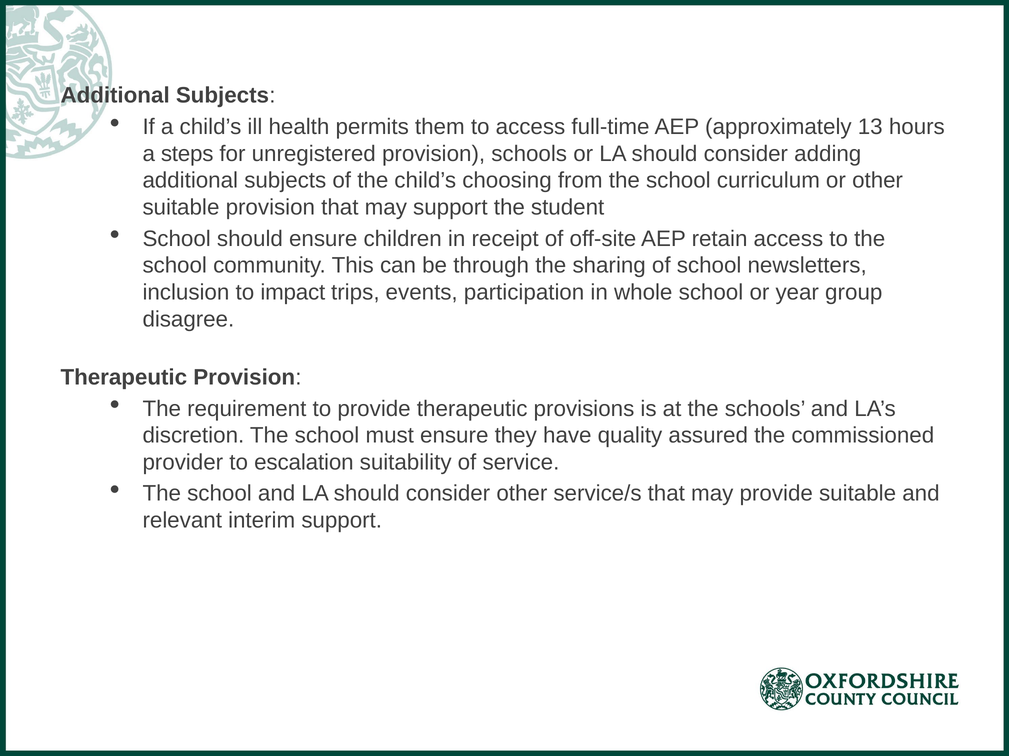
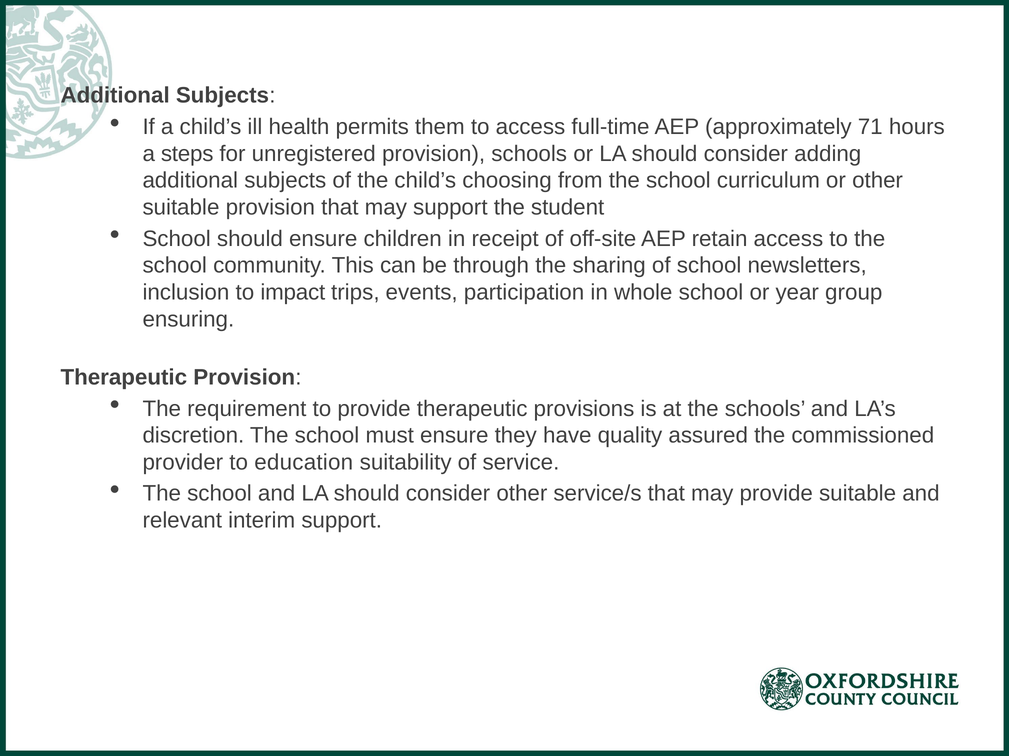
13: 13 -> 71 (870, 127)
disagree: disagree -> ensuring (188, 319)
escalation: escalation -> education (304, 463)
